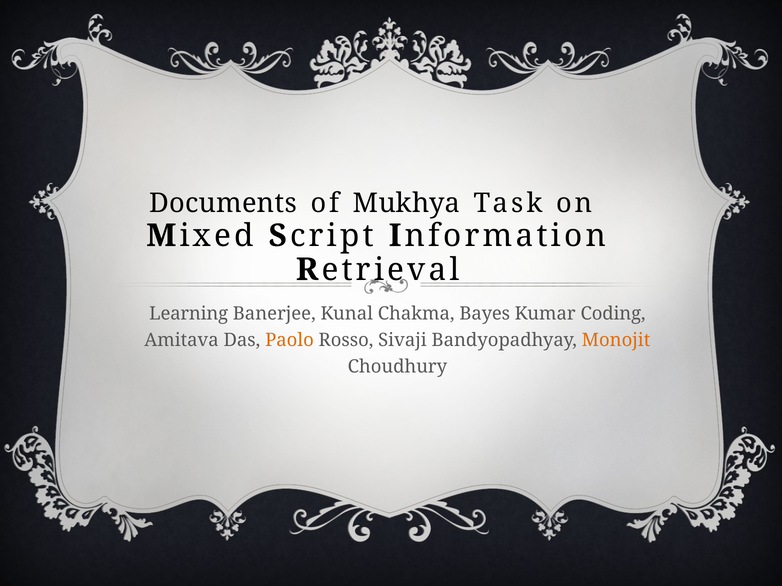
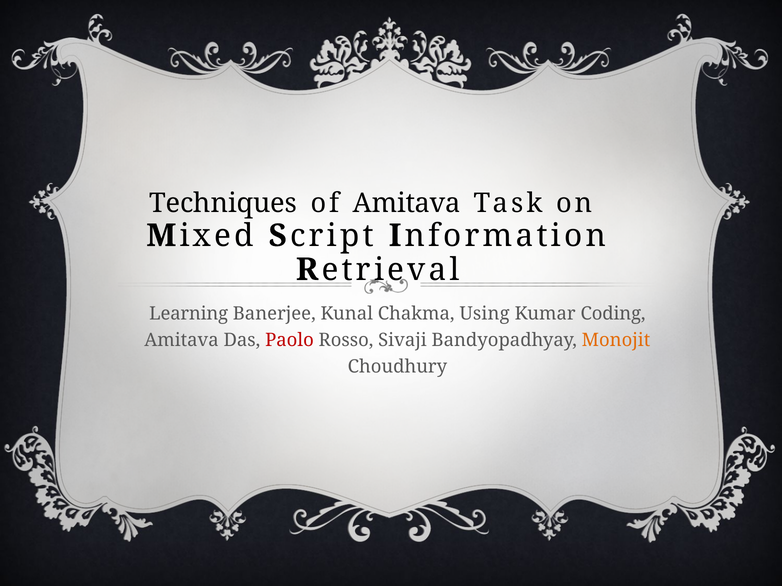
Documents: Documents -> Techniques (223, 204)
of Mukhya: Mukhya -> Amitava (407, 204)
Bayes: Bayes -> Using (485, 314)
Paolo colour: orange -> red (289, 341)
